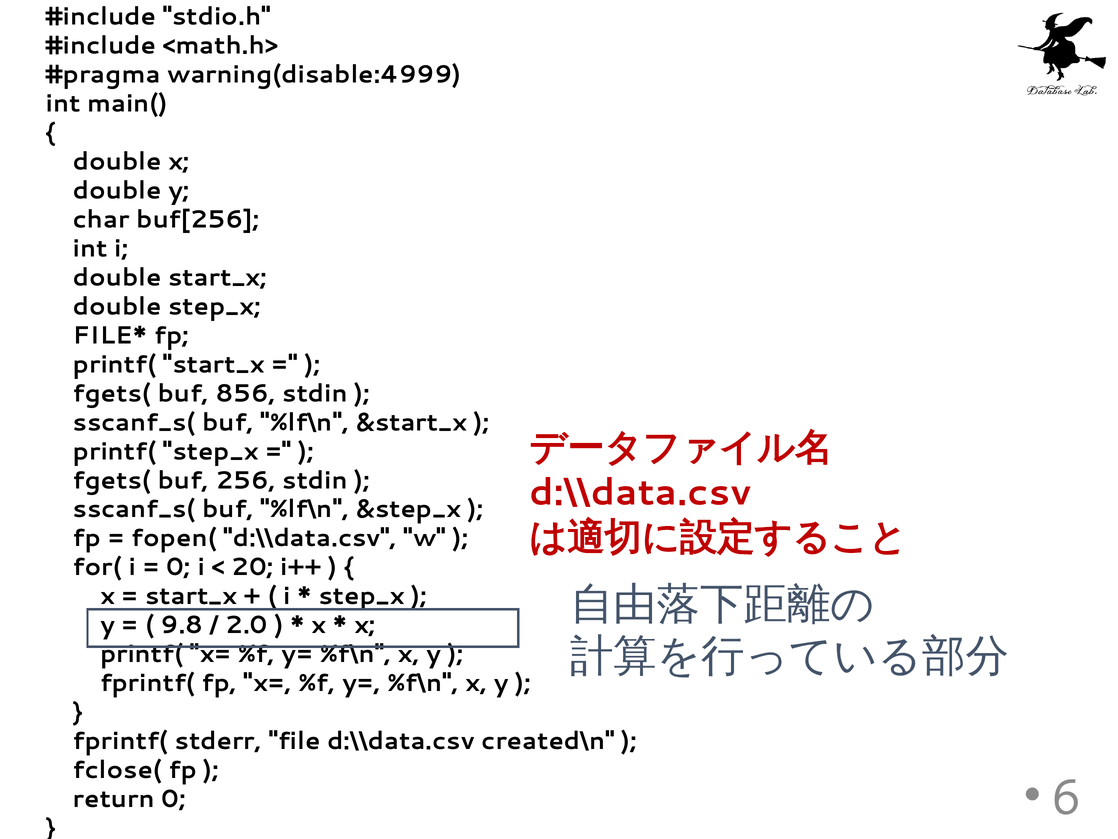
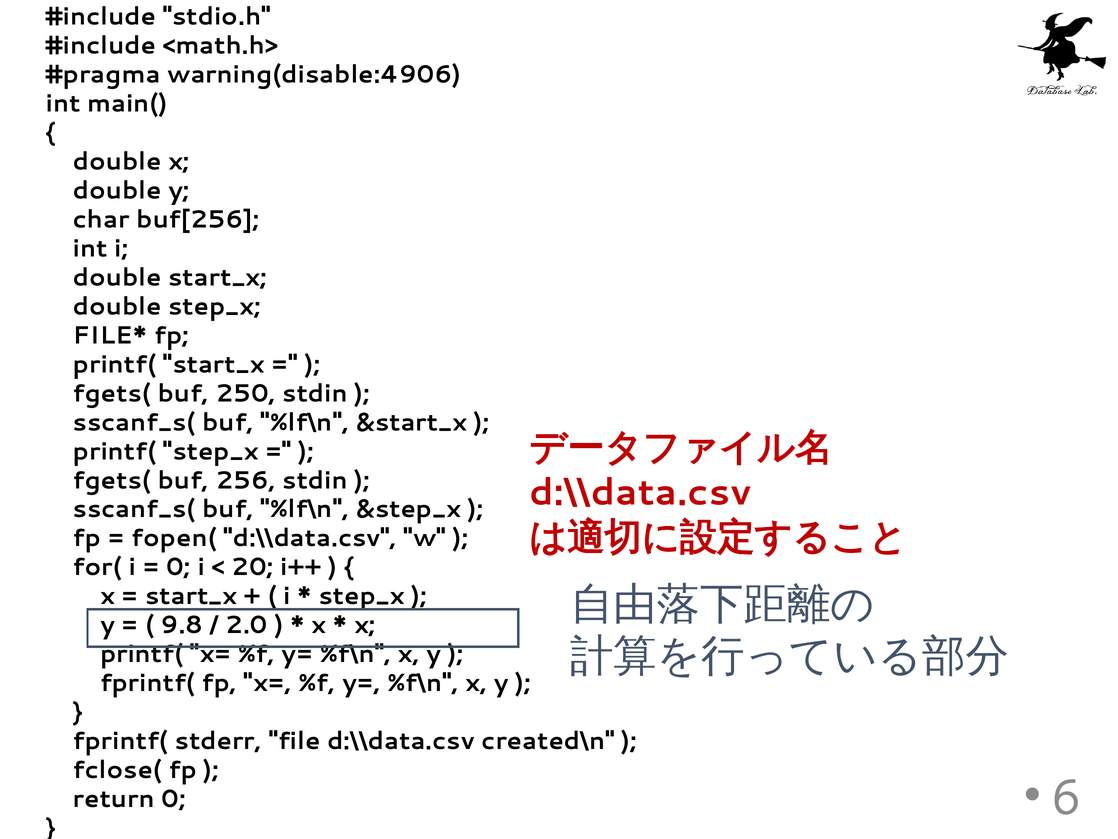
warning(disable:4999: warning(disable:4999 -> warning(disable:4906 (314, 75)
856: 856 -> 250 (246, 393)
